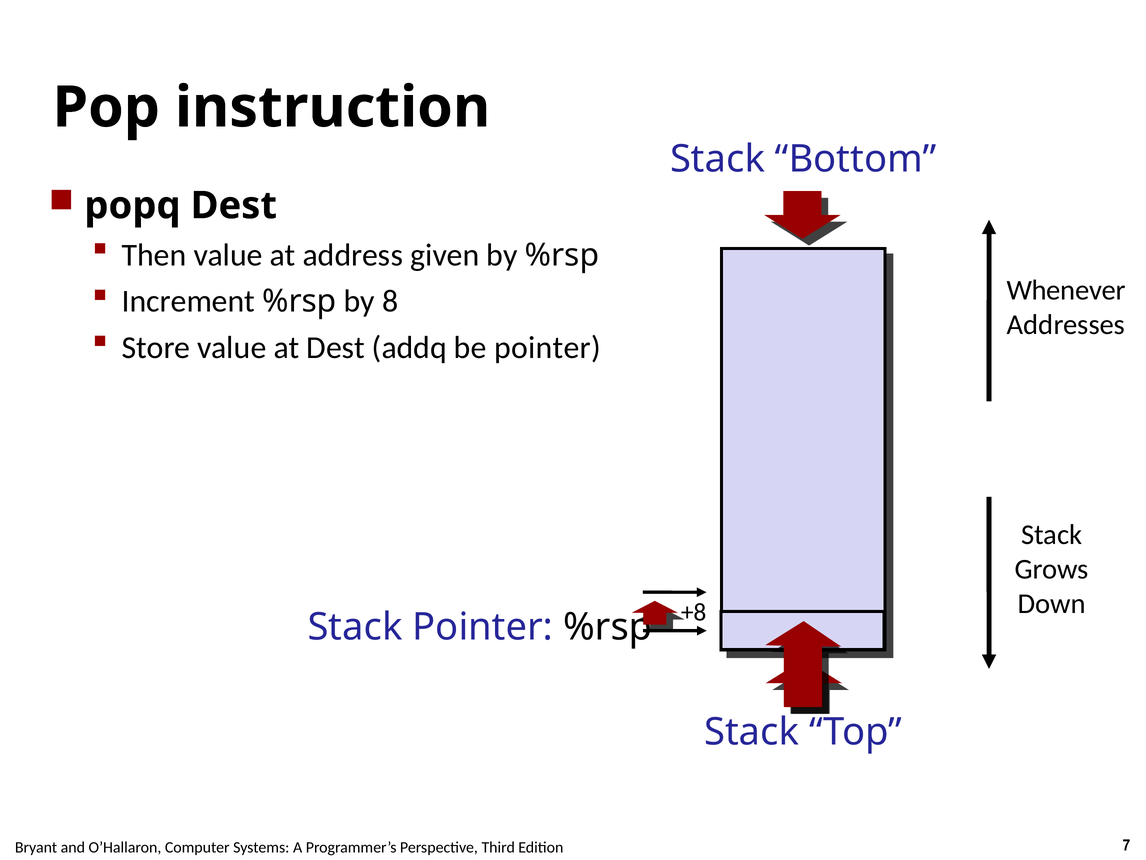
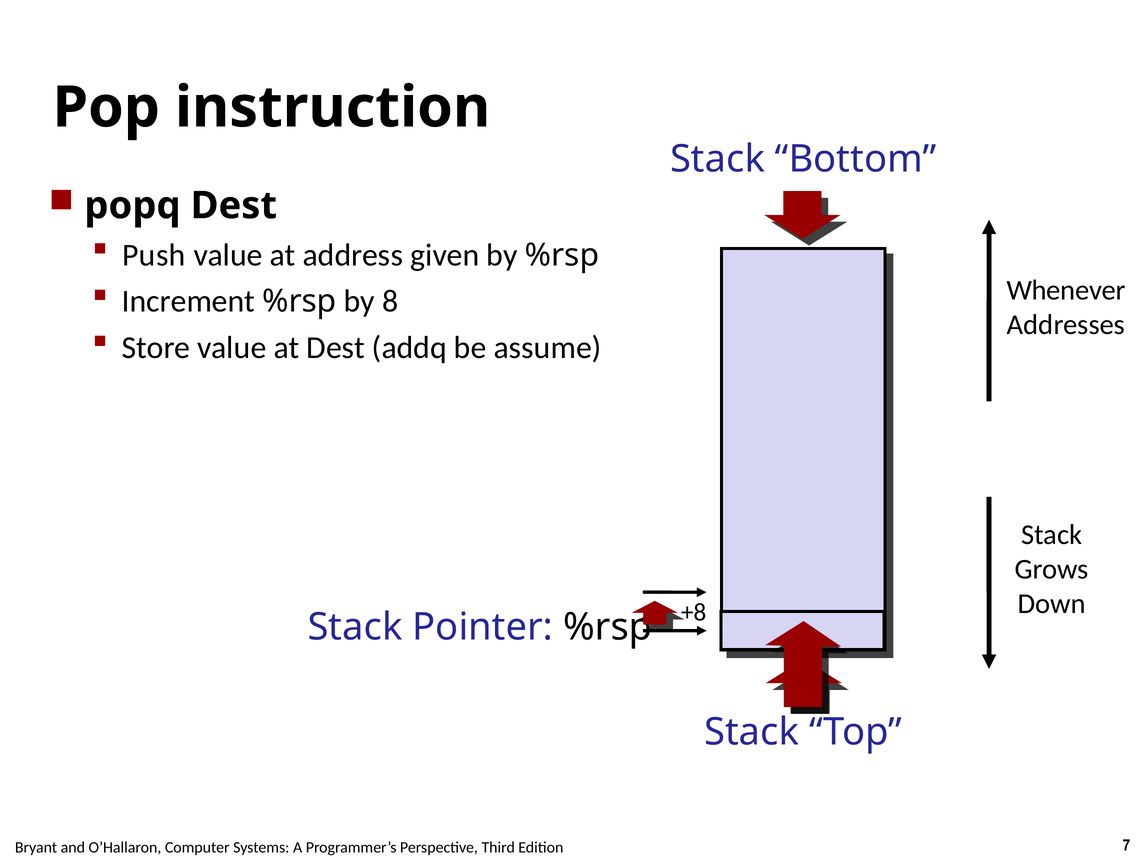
Then: Then -> Push (154, 255)
be pointer: pointer -> assume (548, 347)
